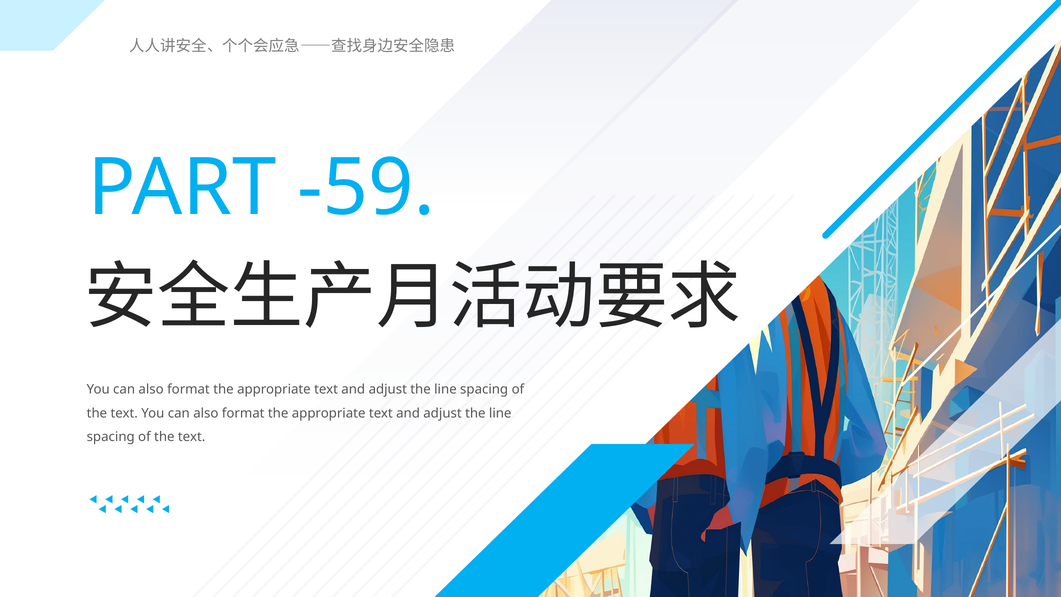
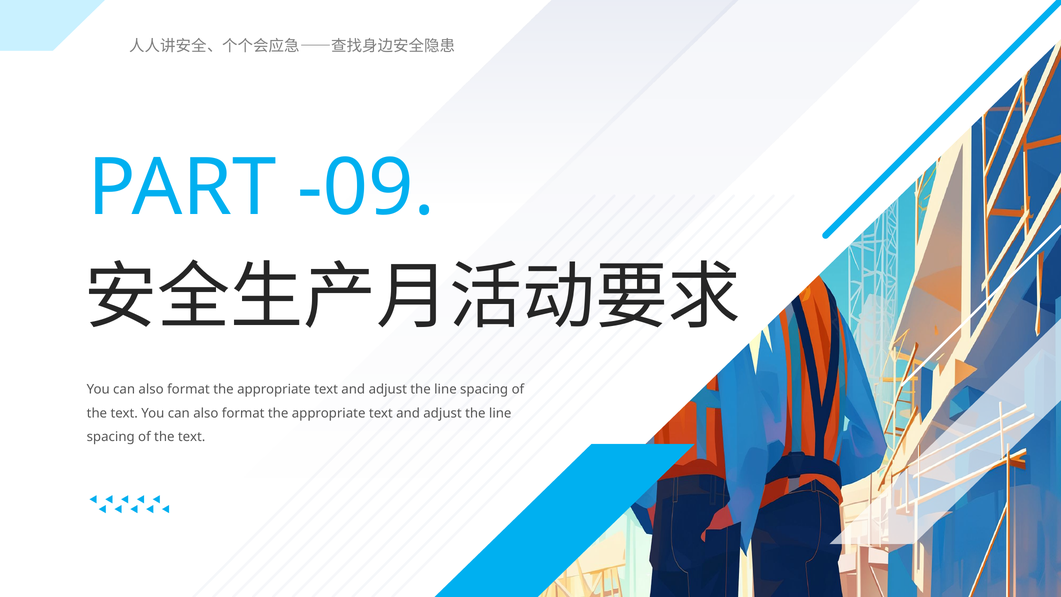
-59: -59 -> -09 (366, 188)
